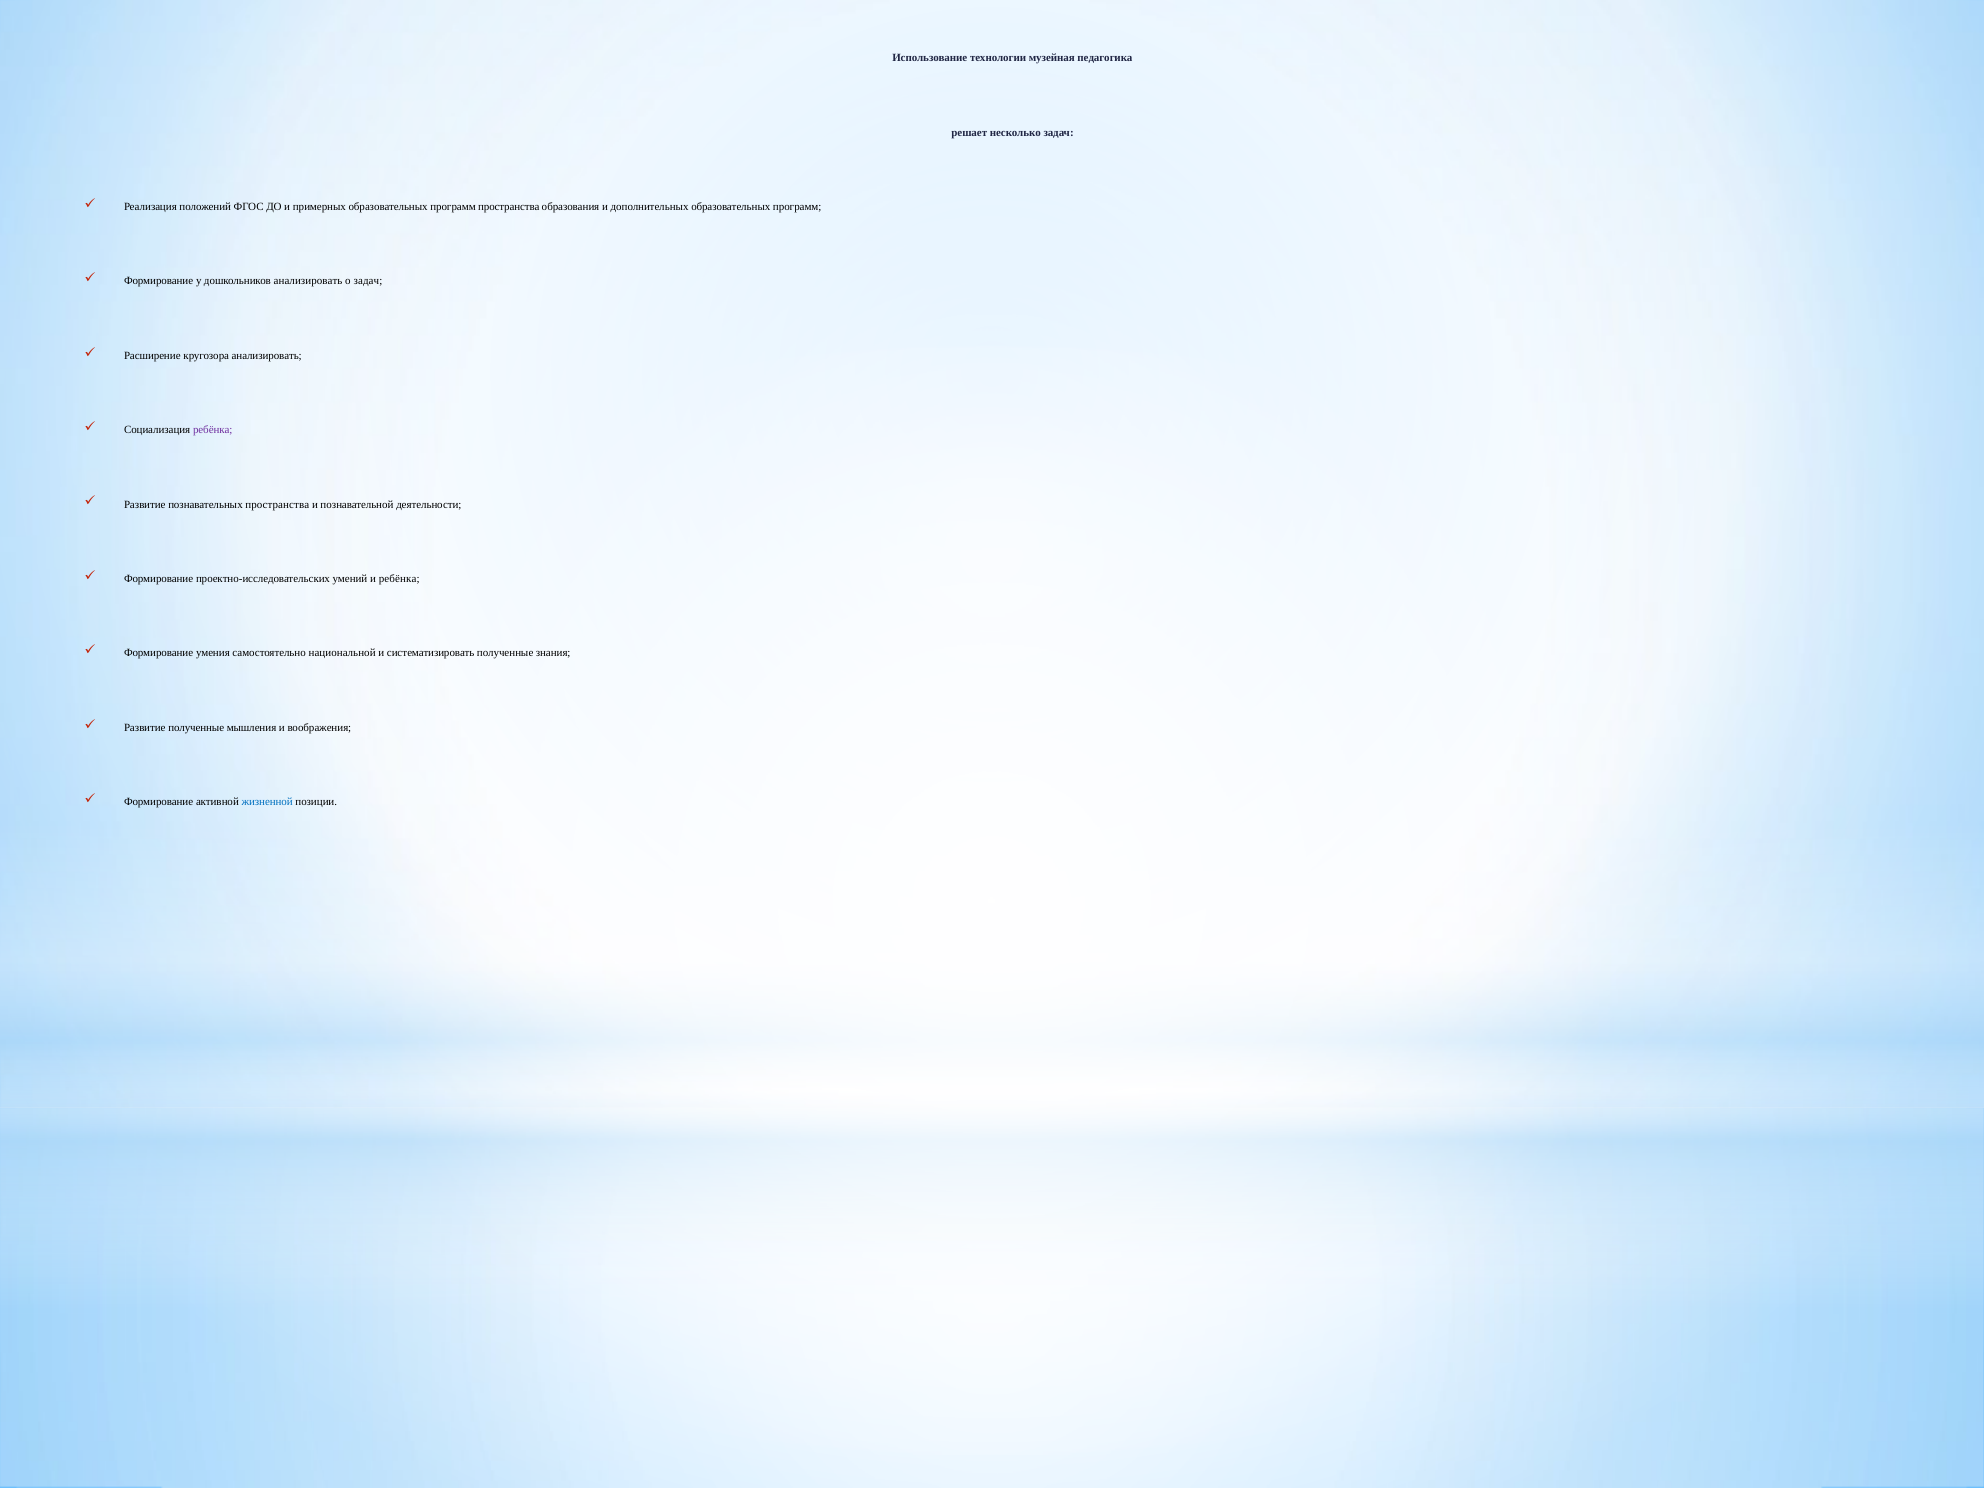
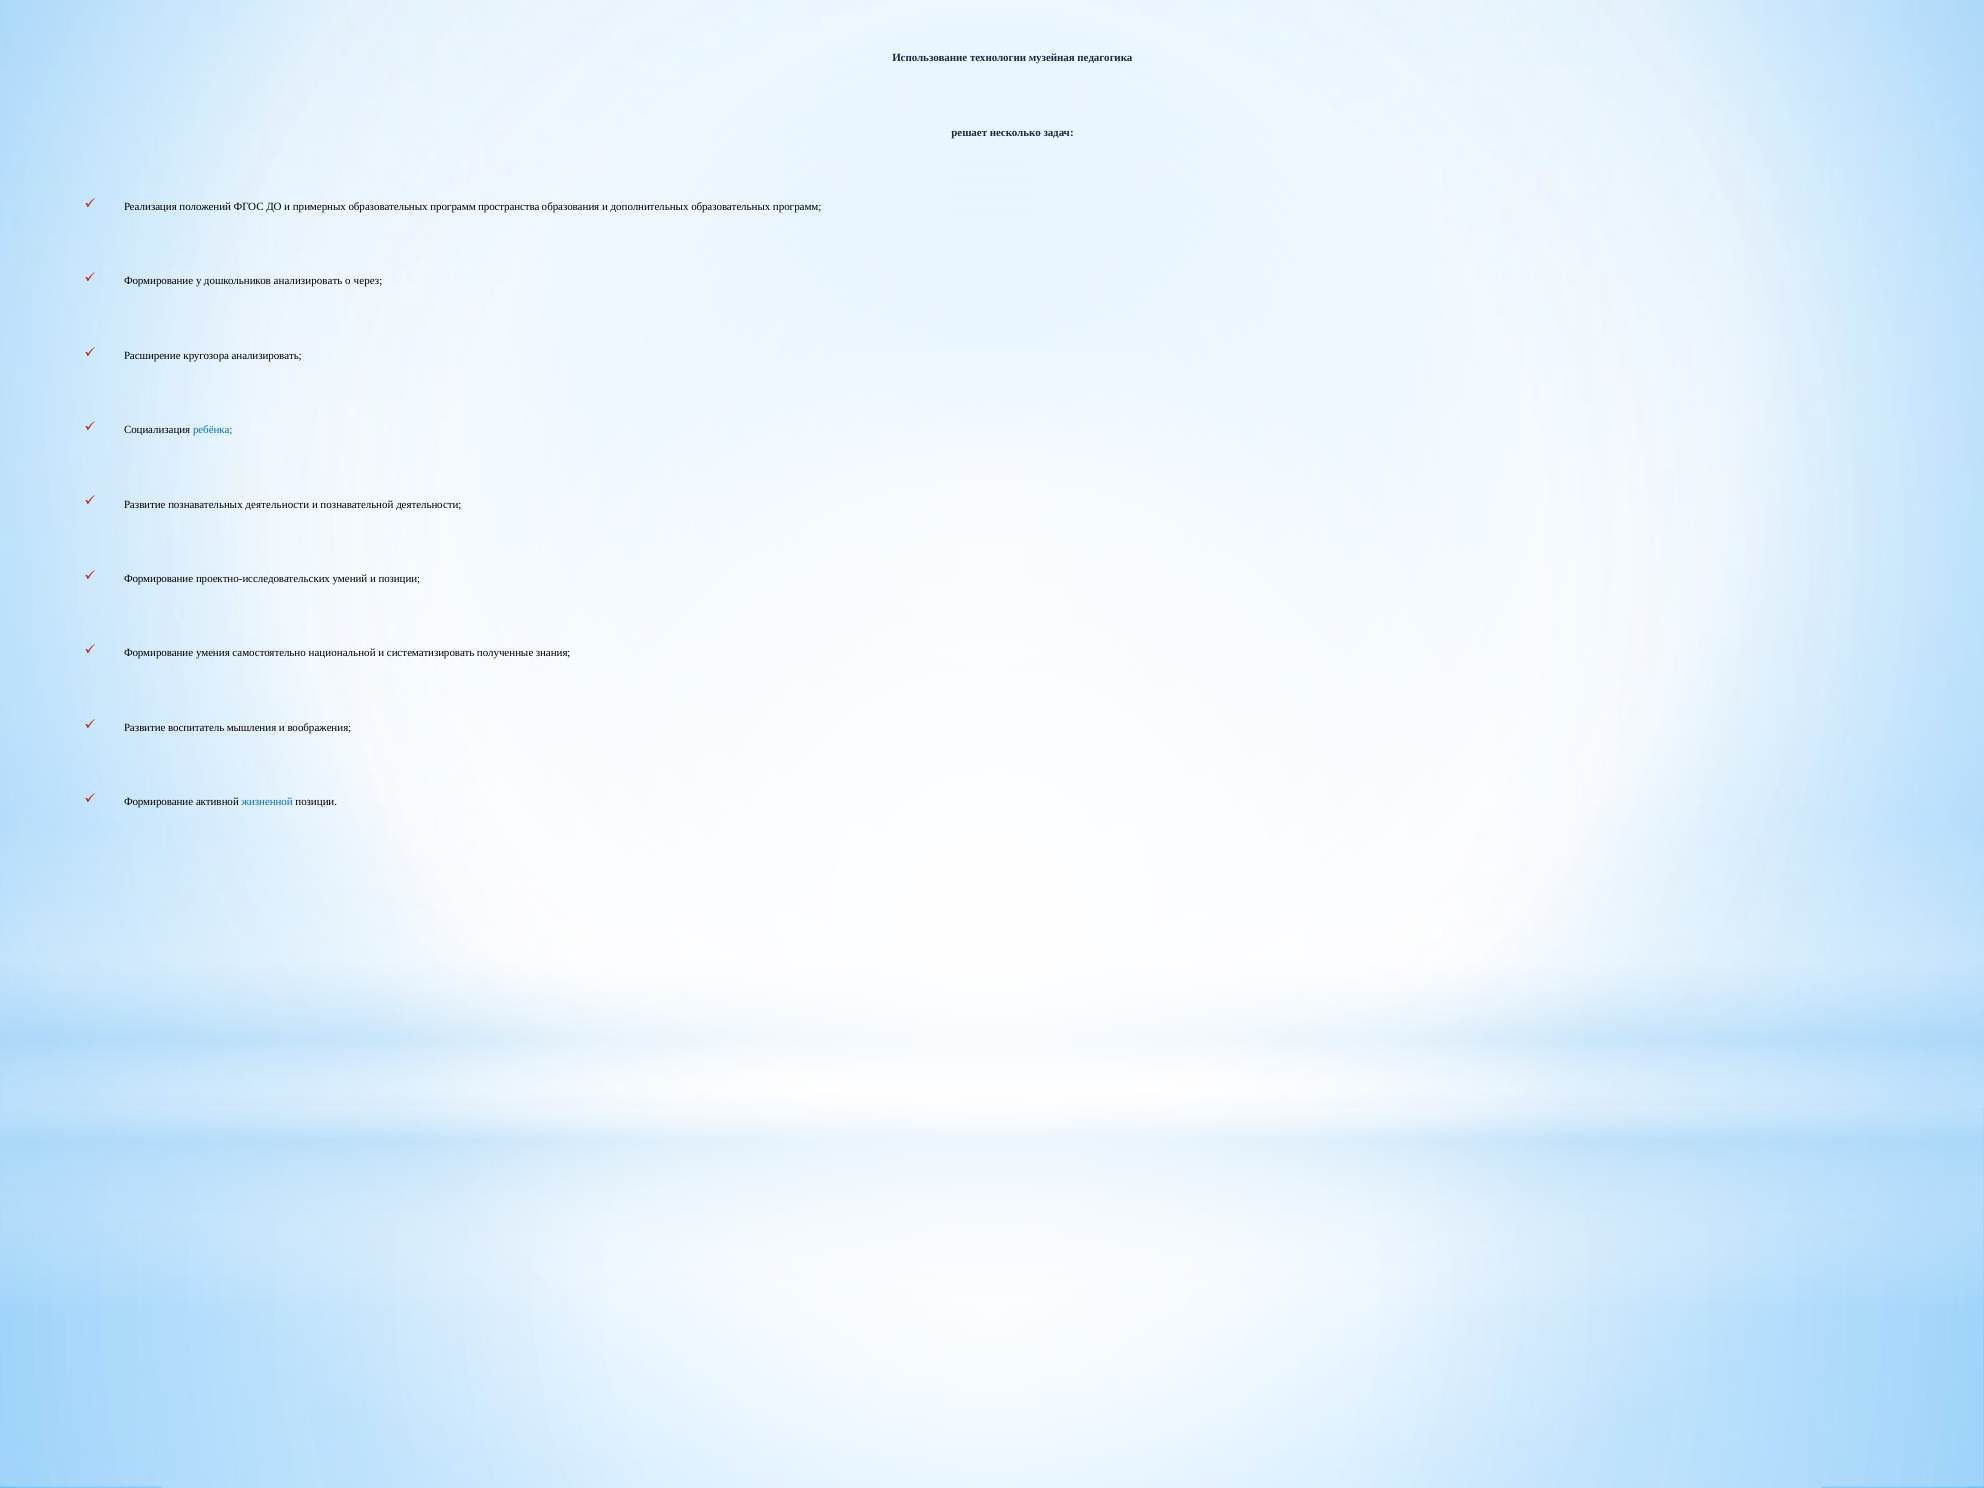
о задач: задач -> через (368, 281)
ребёнка colour: purple -> blue (213, 430)
познавательных пространства: пространства -> деятельности (277, 504)
и ребёнка: ребёнка -> позиции (399, 579)
Развитие полученные: полученные -> воспитатель (196, 727)
